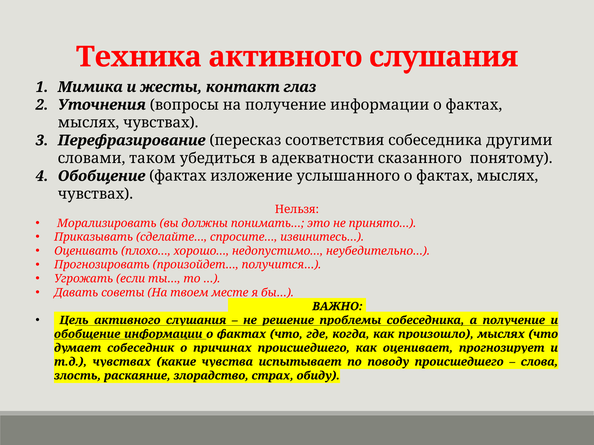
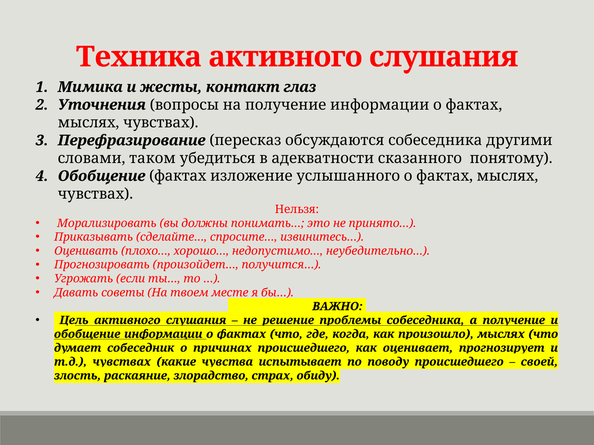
соответствия: соответствия -> обсуждаются (335, 141)
слова: слова -> своей (539, 362)
